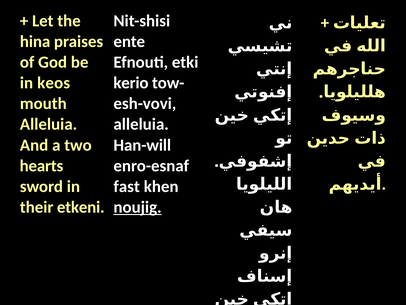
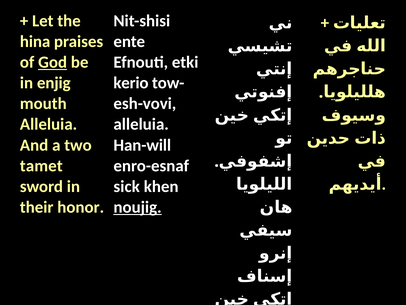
God underline: none -> present (53, 62)
keos: keos -> enjig (54, 83)
hearts: hearts -> tamet (41, 165)
fast: fast -> sick (127, 186)
etkeni: etkeni -> honor (81, 207)
